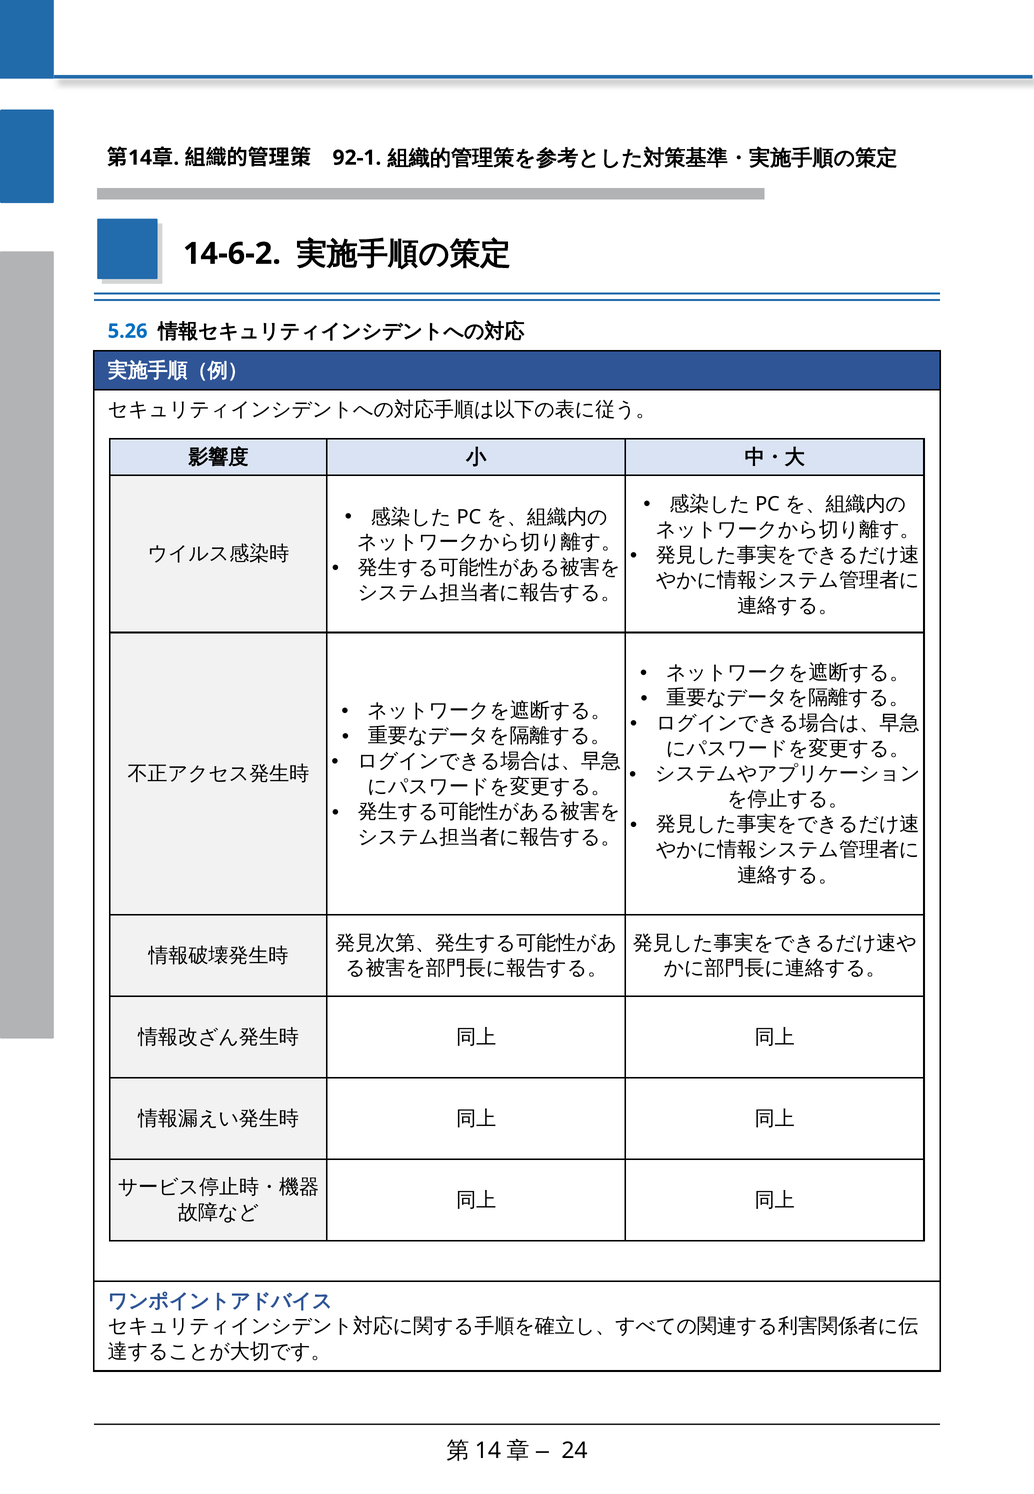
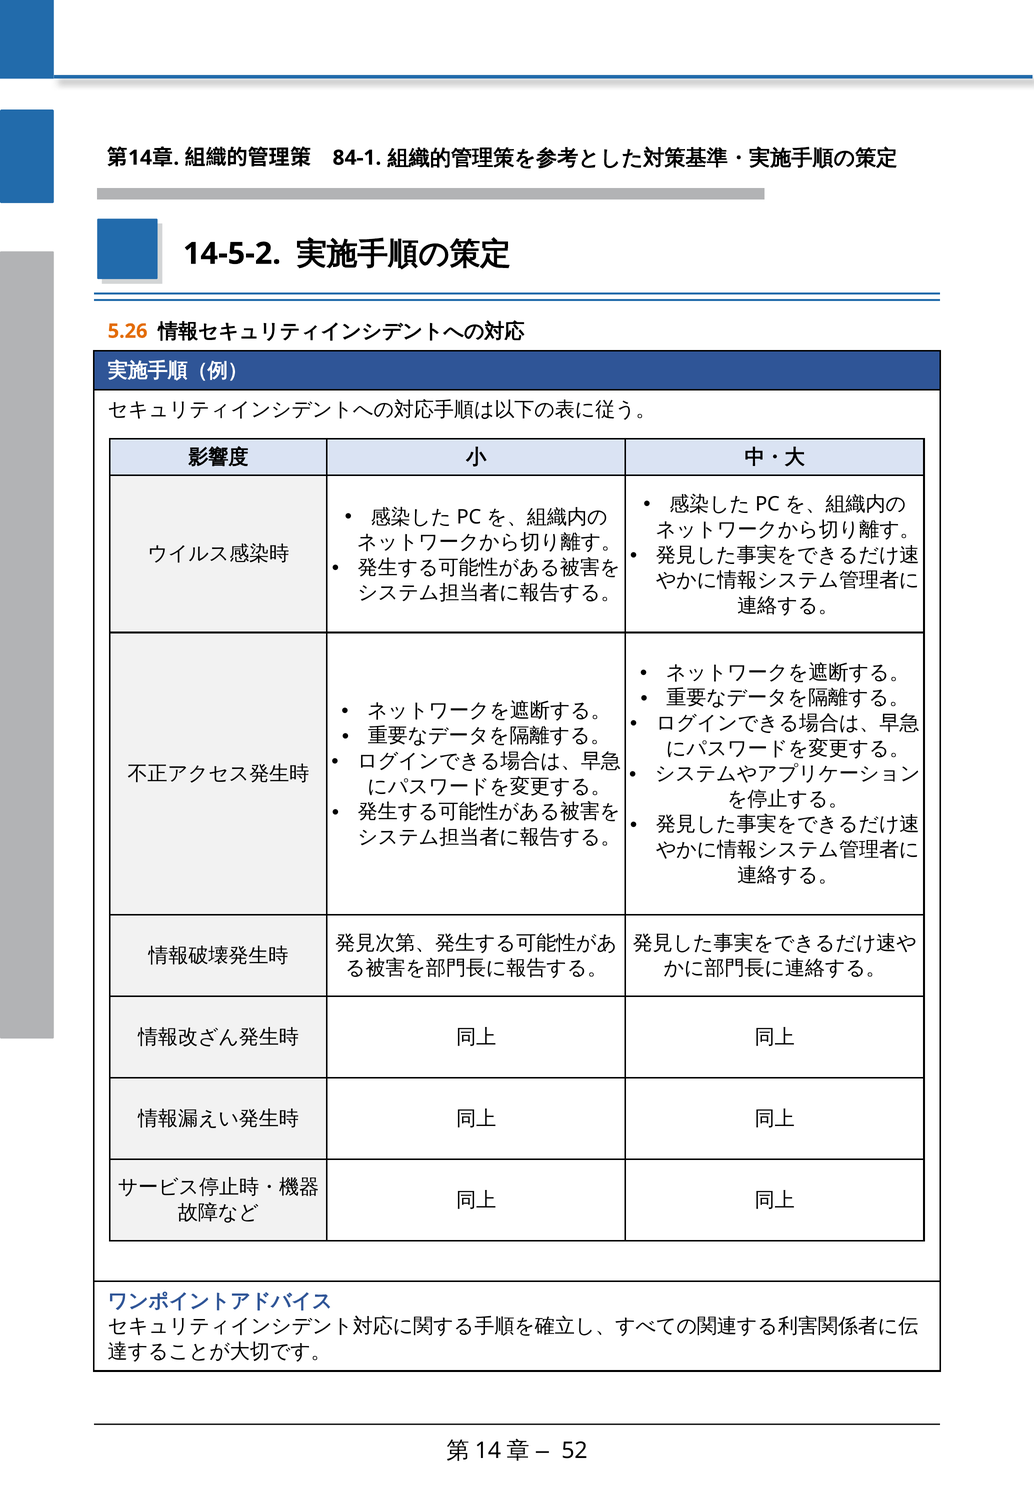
92-1: 92-1 -> 84-1 (357, 158)
14-6-2: 14-6-2 -> 14-5-2 (232, 254)
5.26 colour: blue -> orange (128, 331)
24: 24 -> 52 (575, 1450)
